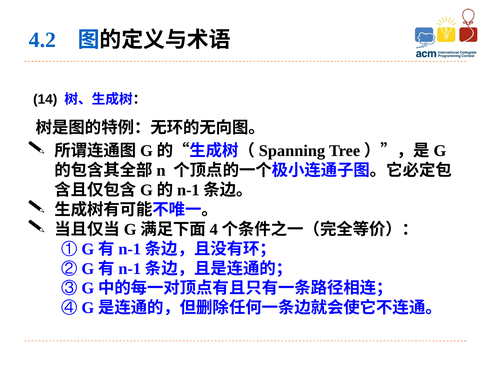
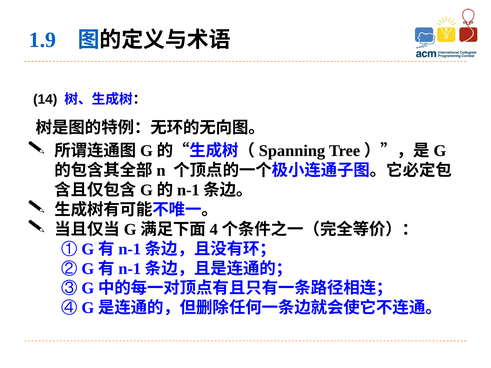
4.2: 4.2 -> 1.9 (42, 40)
